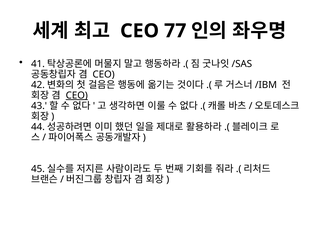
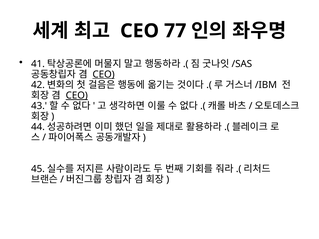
CEO underline: none -> present (104, 74)
